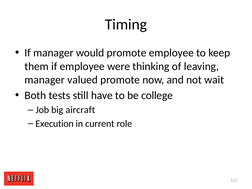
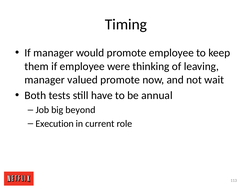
college: college -> annual (157, 95)
aircraft: aircraft -> beyond (80, 110)
